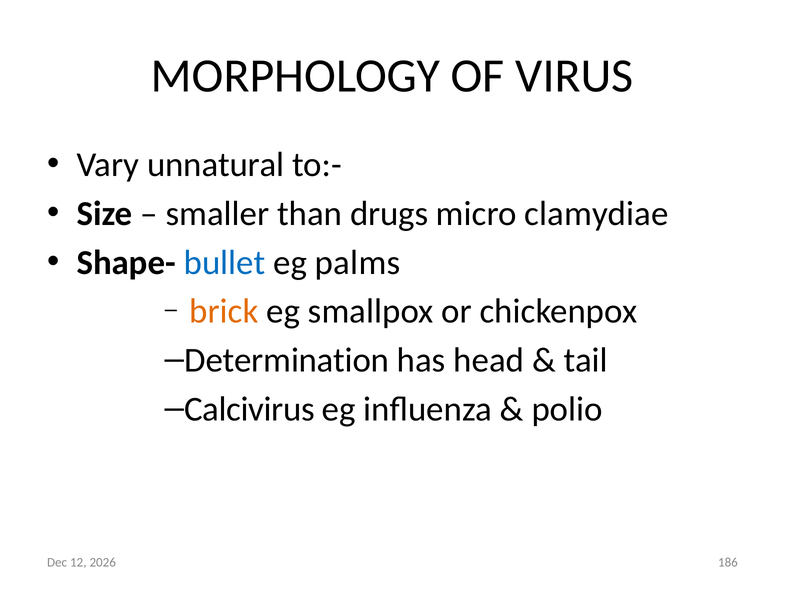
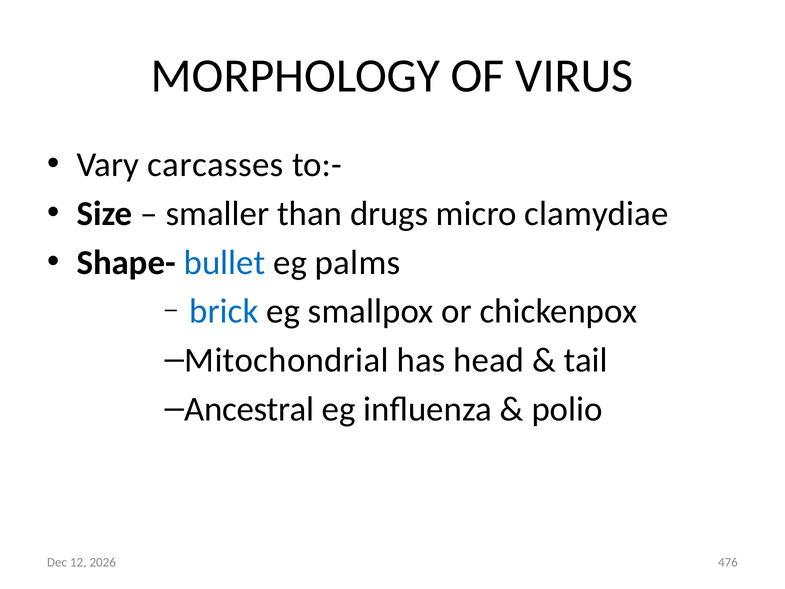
unnatural: unnatural -> carcasses (215, 165)
brick colour: orange -> blue (224, 311)
Determination: Determination -> Mitochondrial (287, 360)
Calcivirus: Calcivirus -> Ancestral (249, 409)
186: 186 -> 476 (728, 562)
